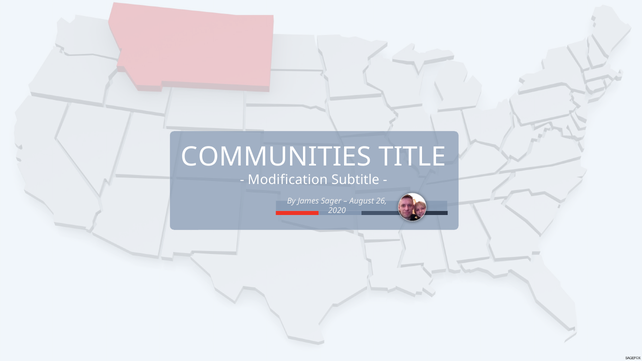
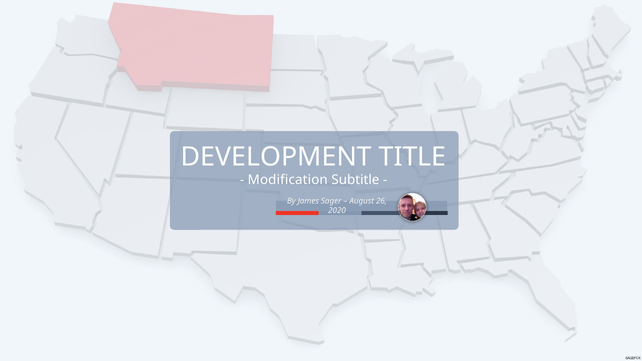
COMMUNITIES: COMMUNITIES -> DEVELOPMENT (276, 157)
